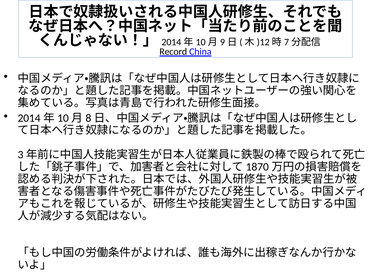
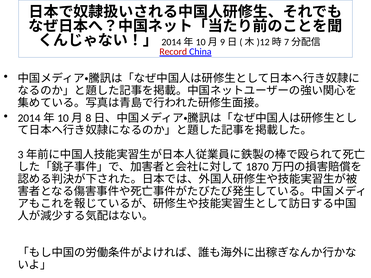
Record colour: black -> red (173, 52)
